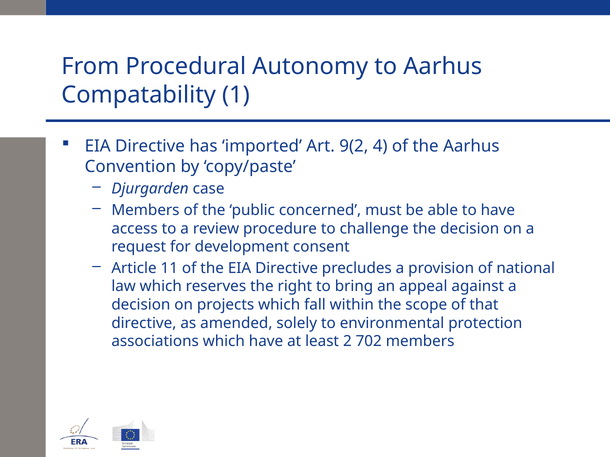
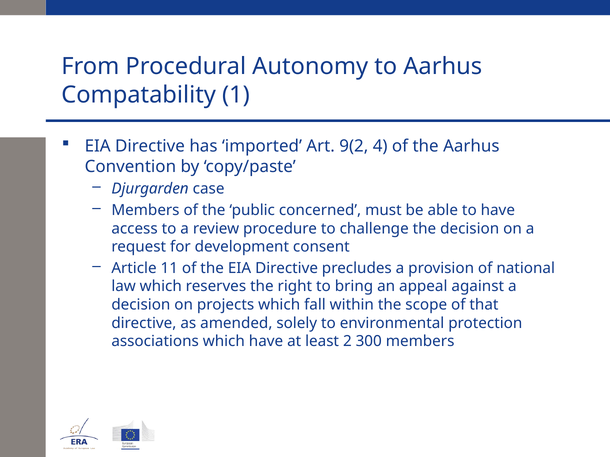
702: 702 -> 300 (369, 342)
